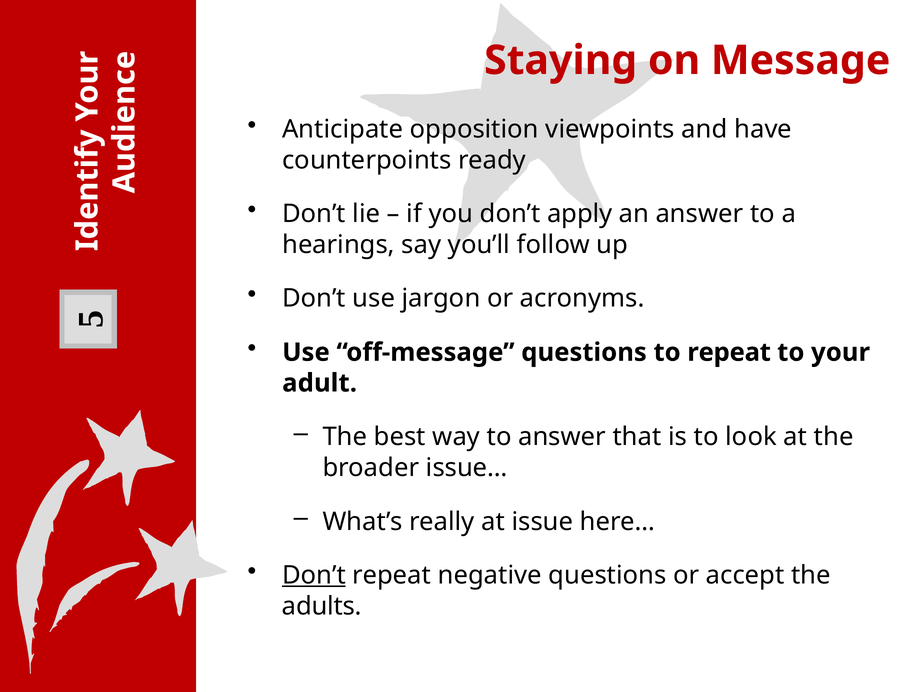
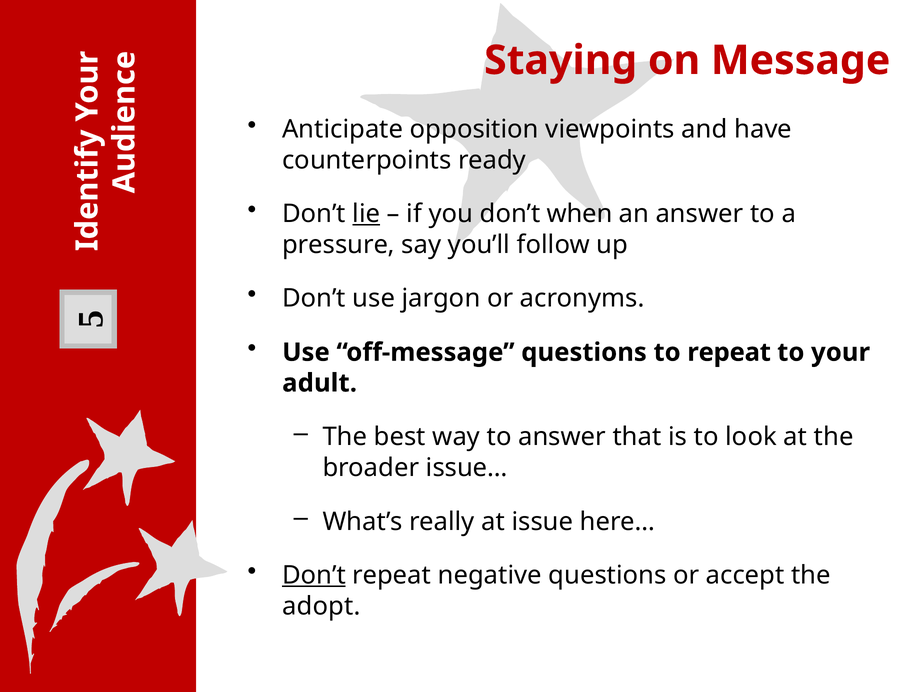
lie underline: none -> present (366, 214)
apply: apply -> when (580, 214)
hearings: hearings -> pressure (338, 245)
adults: adults -> adopt (321, 606)
